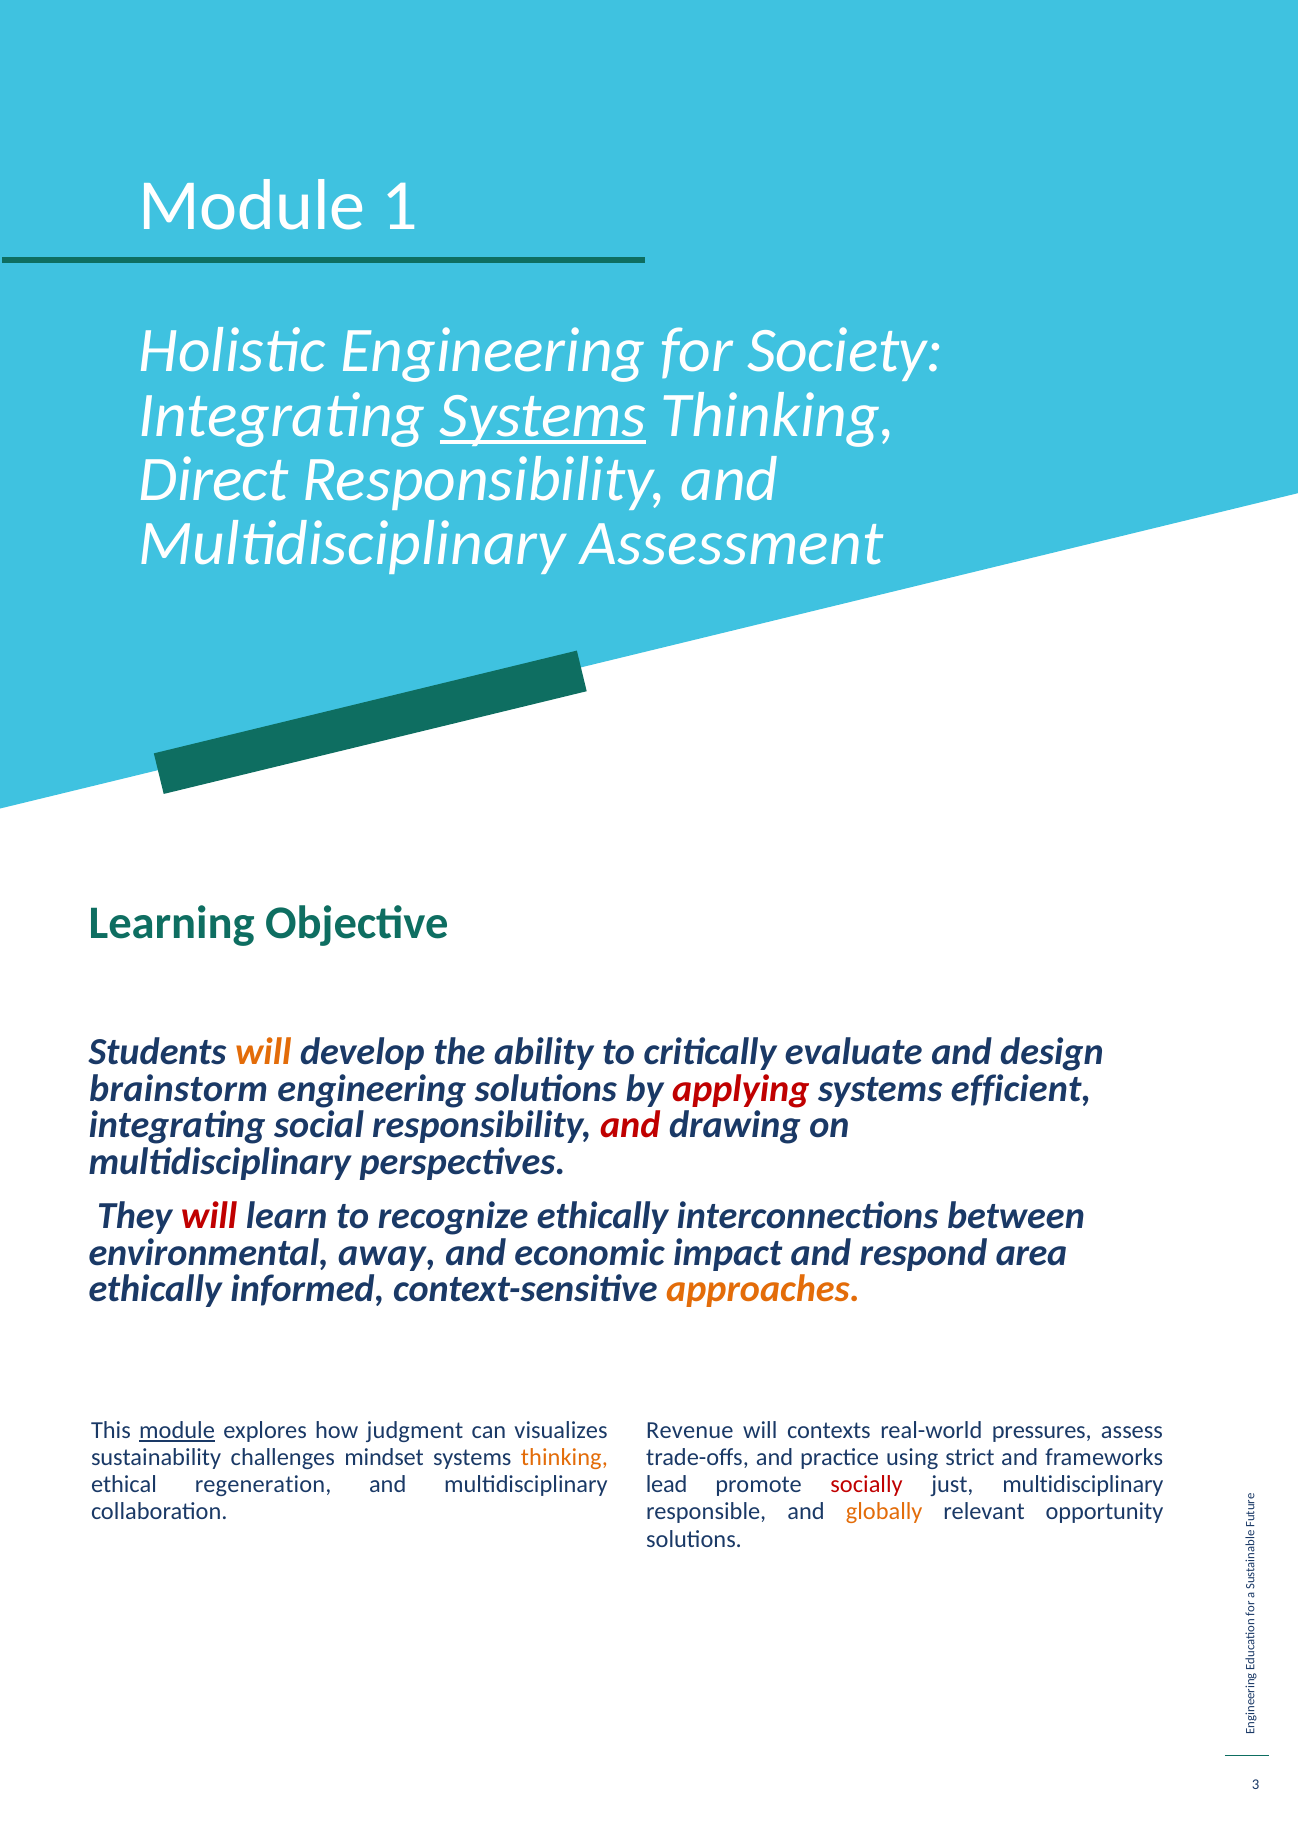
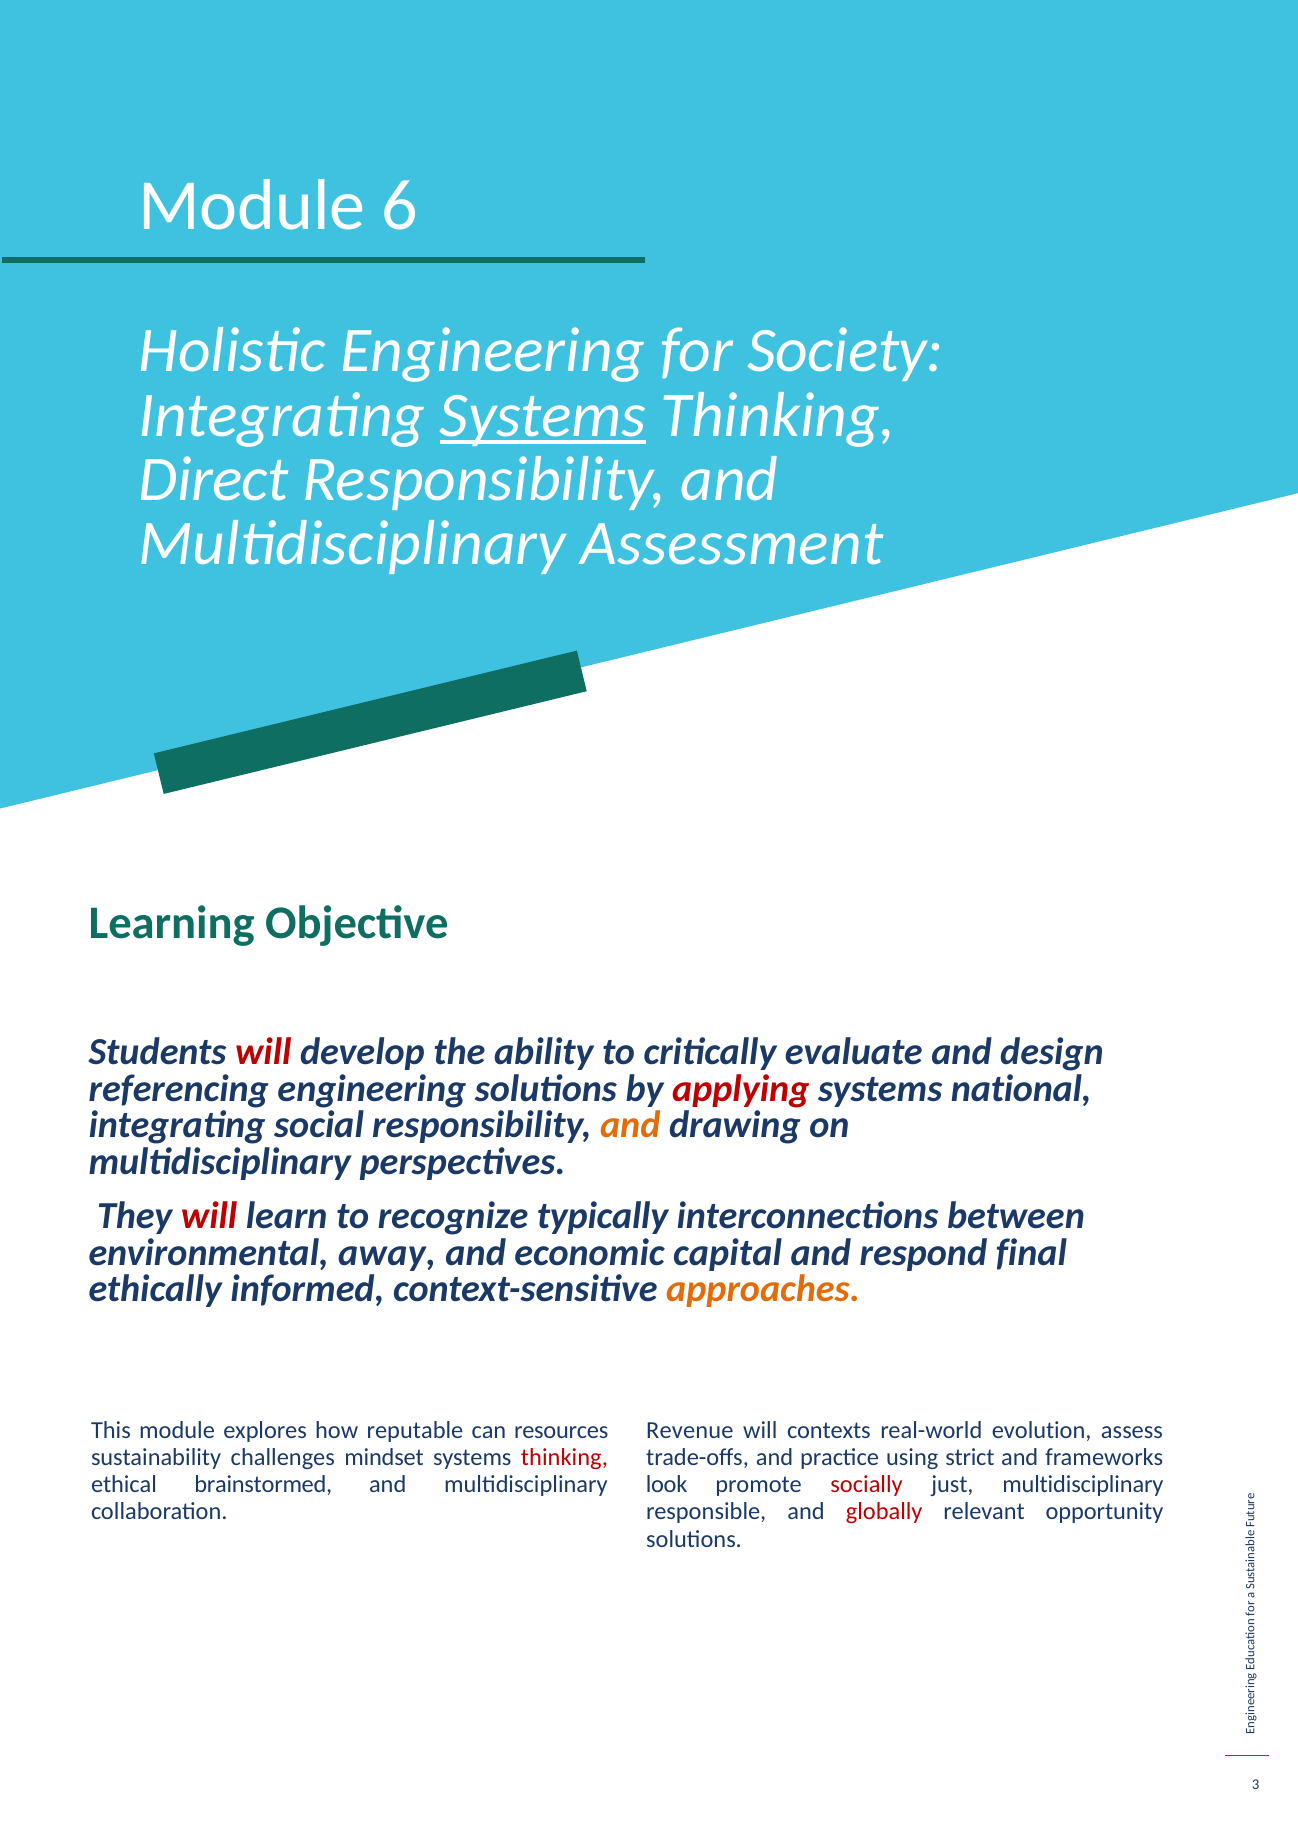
1: 1 -> 6 (400, 205)
will colour: orange -> red (263, 1052)
brainstorm: brainstorm -> referencing (179, 1088)
efficient: efficient -> national (1021, 1088)
and colour: red -> orange (630, 1125)
recognize ethically: ethically -> typically (603, 1216)
impact: impact -> capital (728, 1252)
area: area -> final (1031, 1252)
module underline: present -> none (177, 1430)
judgment: judgment -> reputable (415, 1430)
visualizes: visualizes -> resources (561, 1430)
pressures: pressures -> evolution (1042, 1430)
thinking colour: orange -> red (564, 1457)
regeneration: regeneration -> brainstormed (263, 1485)
lead: lead -> look (667, 1485)
globally colour: orange -> red (884, 1512)
